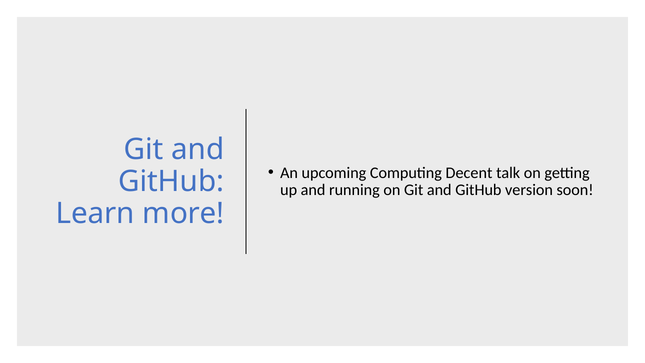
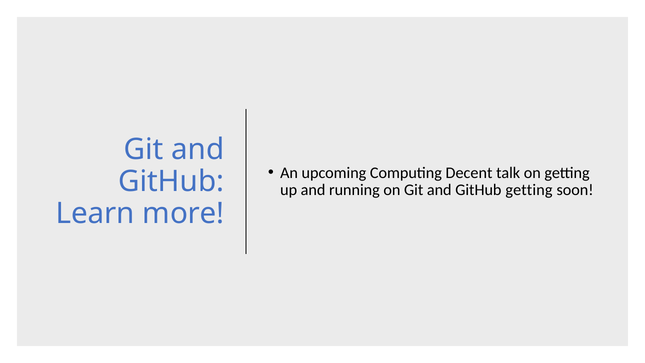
GitHub version: version -> getting (529, 190)
